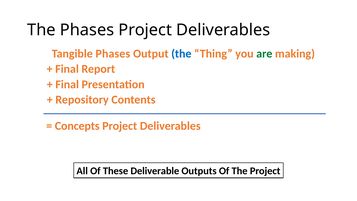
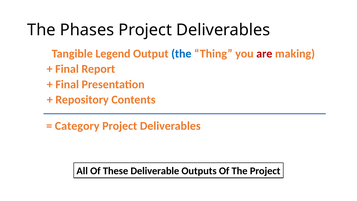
Tangible Phases: Phases -> Legend (113, 54)
are colour: green -> red (264, 54)
Concepts: Concepts -> Category (77, 126)
